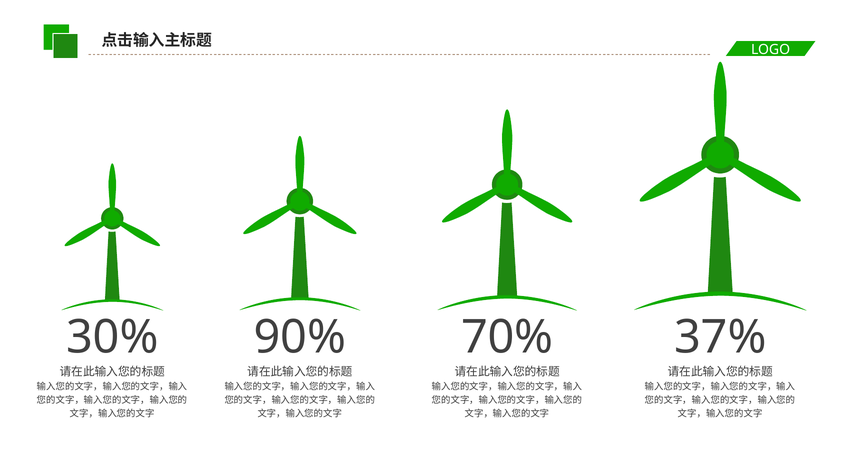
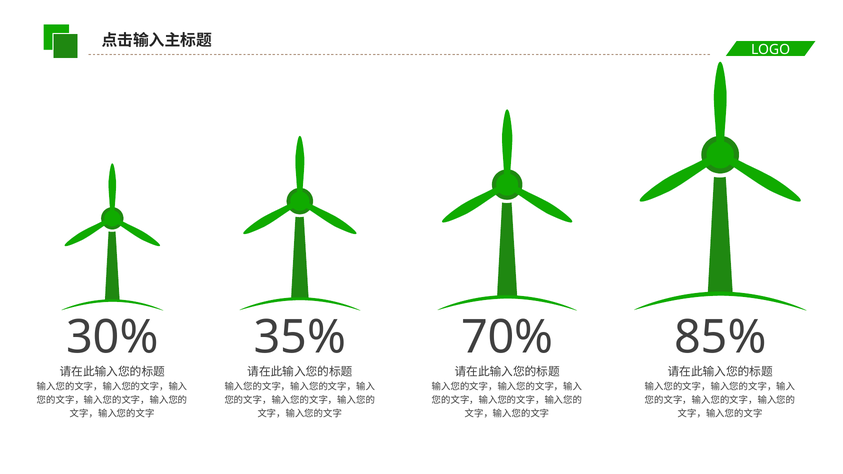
90%: 90% -> 35% (300, 337)
37%: 37% -> 85% (720, 337)
